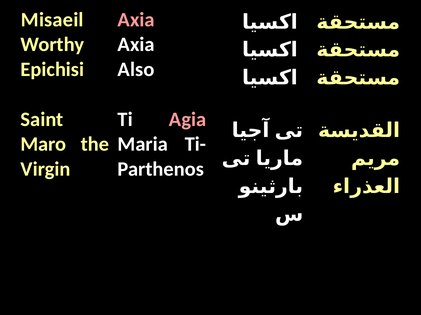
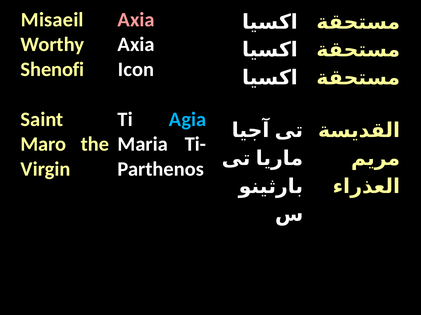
Epichisi: Epichisi -> Shenofi (52, 70)
Also: Also -> Icon (136, 70)
Agia colour: pink -> light blue (188, 120)
